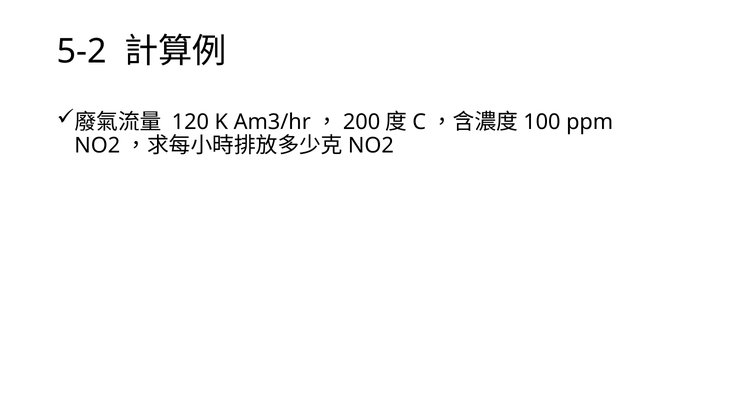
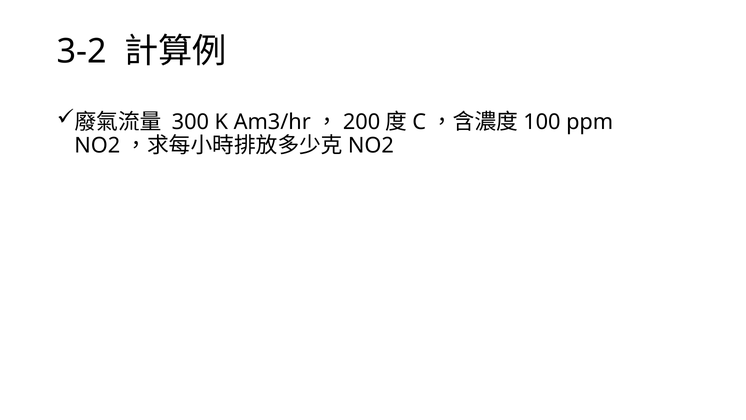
5-2: 5-2 -> 3-2 (82, 51)
120: 120 -> 300 (190, 122)
